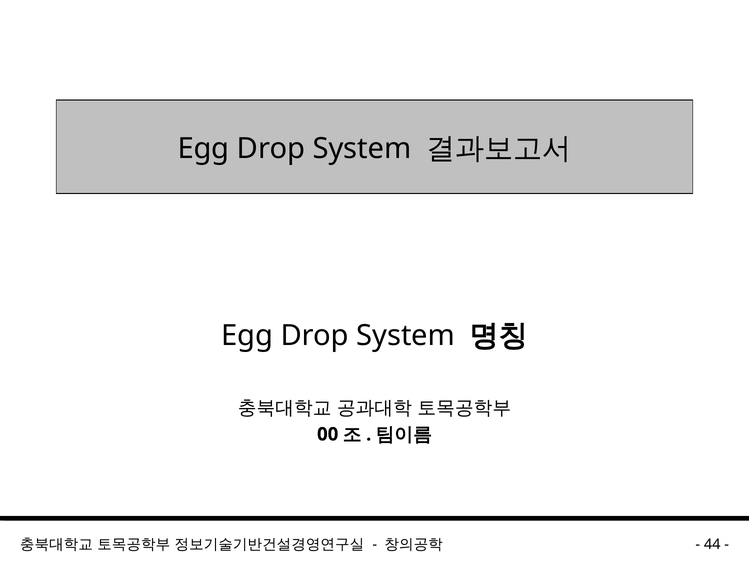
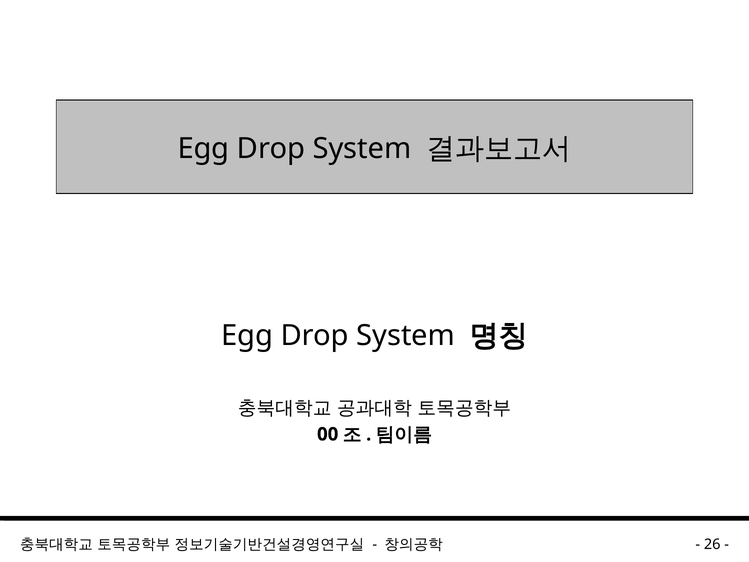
44: 44 -> 26 (712, 544)
